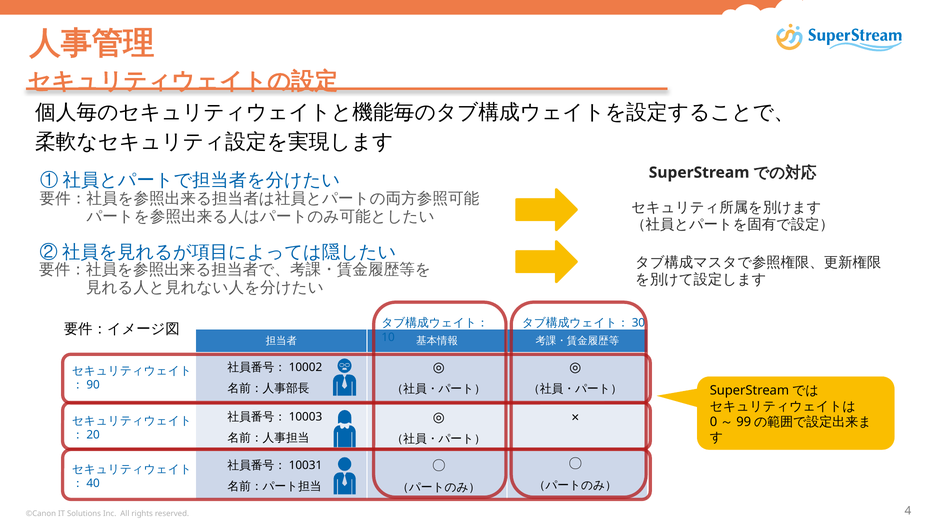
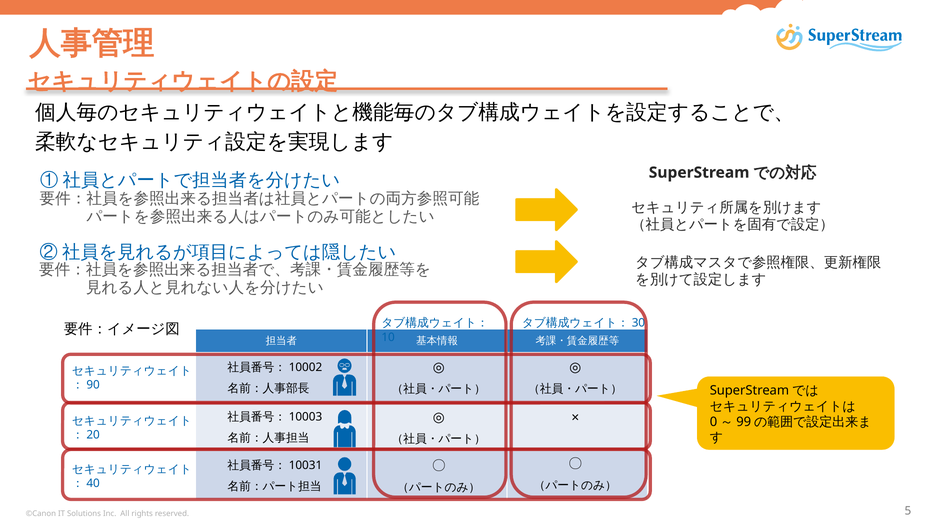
4: 4 -> 5 (908, 511)
